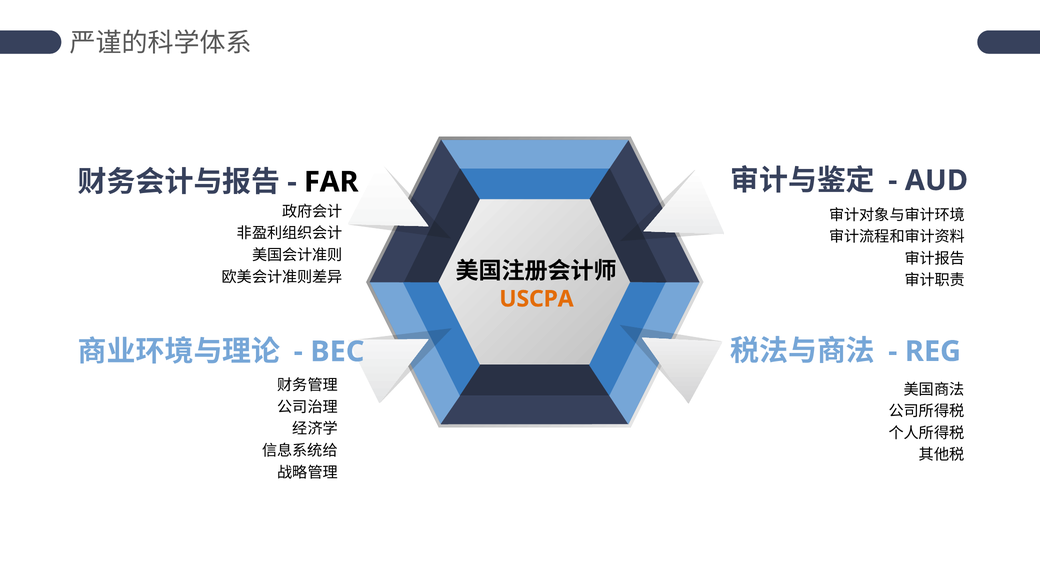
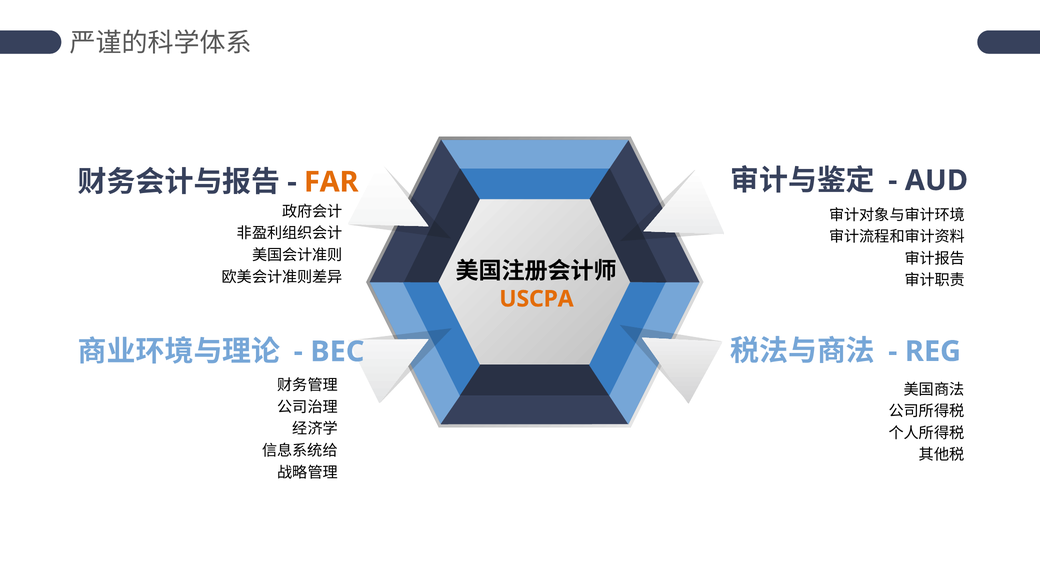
FAR colour: black -> orange (331, 182)
